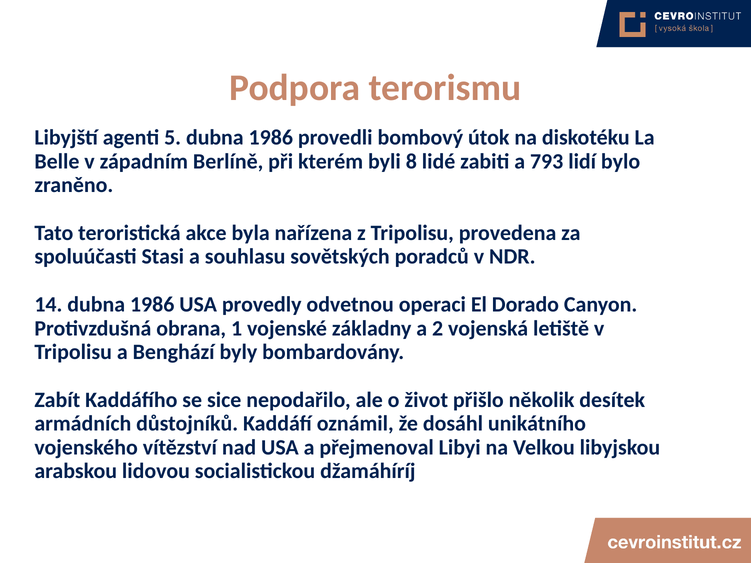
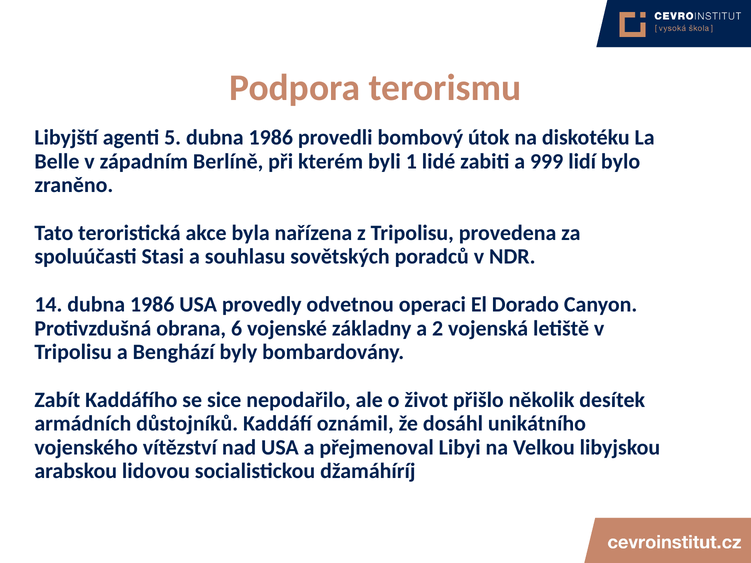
8: 8 -> 1 (411, 161)
793: 793 -> 999 (547, 161)
1: 1 -> 6 (237, 328)
